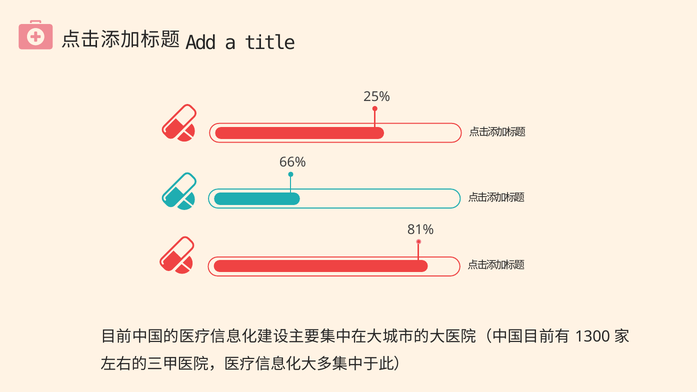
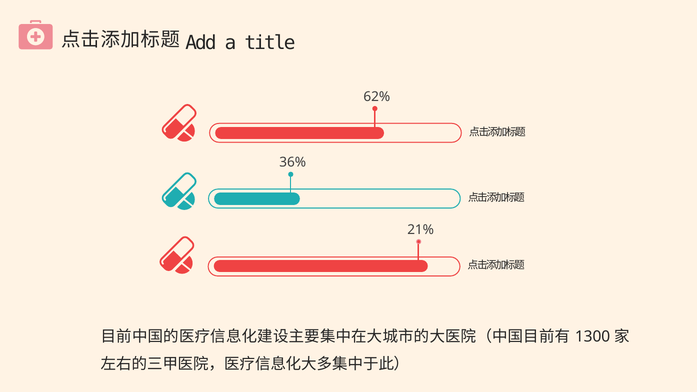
25%: 25% -> 62% (377, 97)
66%: 66% -> 36% (293, 162)
81%: 81% -> 21% (421, 230)
